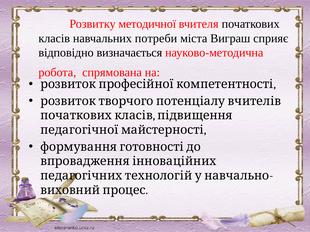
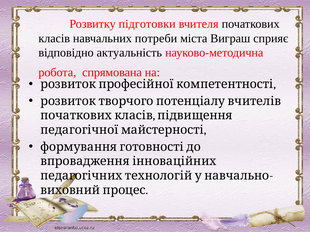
методичної: методичної -> підготовки (147, 24)
визначається: визначається -> актуальність (129, 53)
